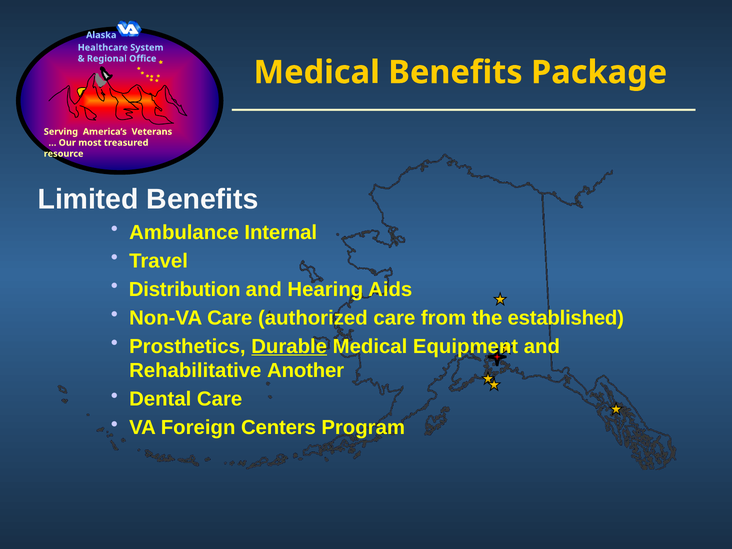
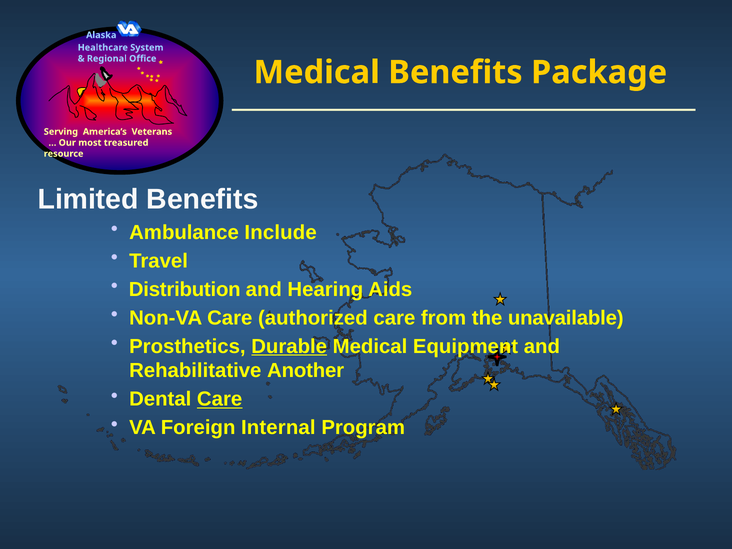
Internal: Internal -> Include (281, 232)
established: established -> unavailable (566, 318)
Care underline: none -> present (220, 399)
Centers: Centers -> Internal (278, 428)
